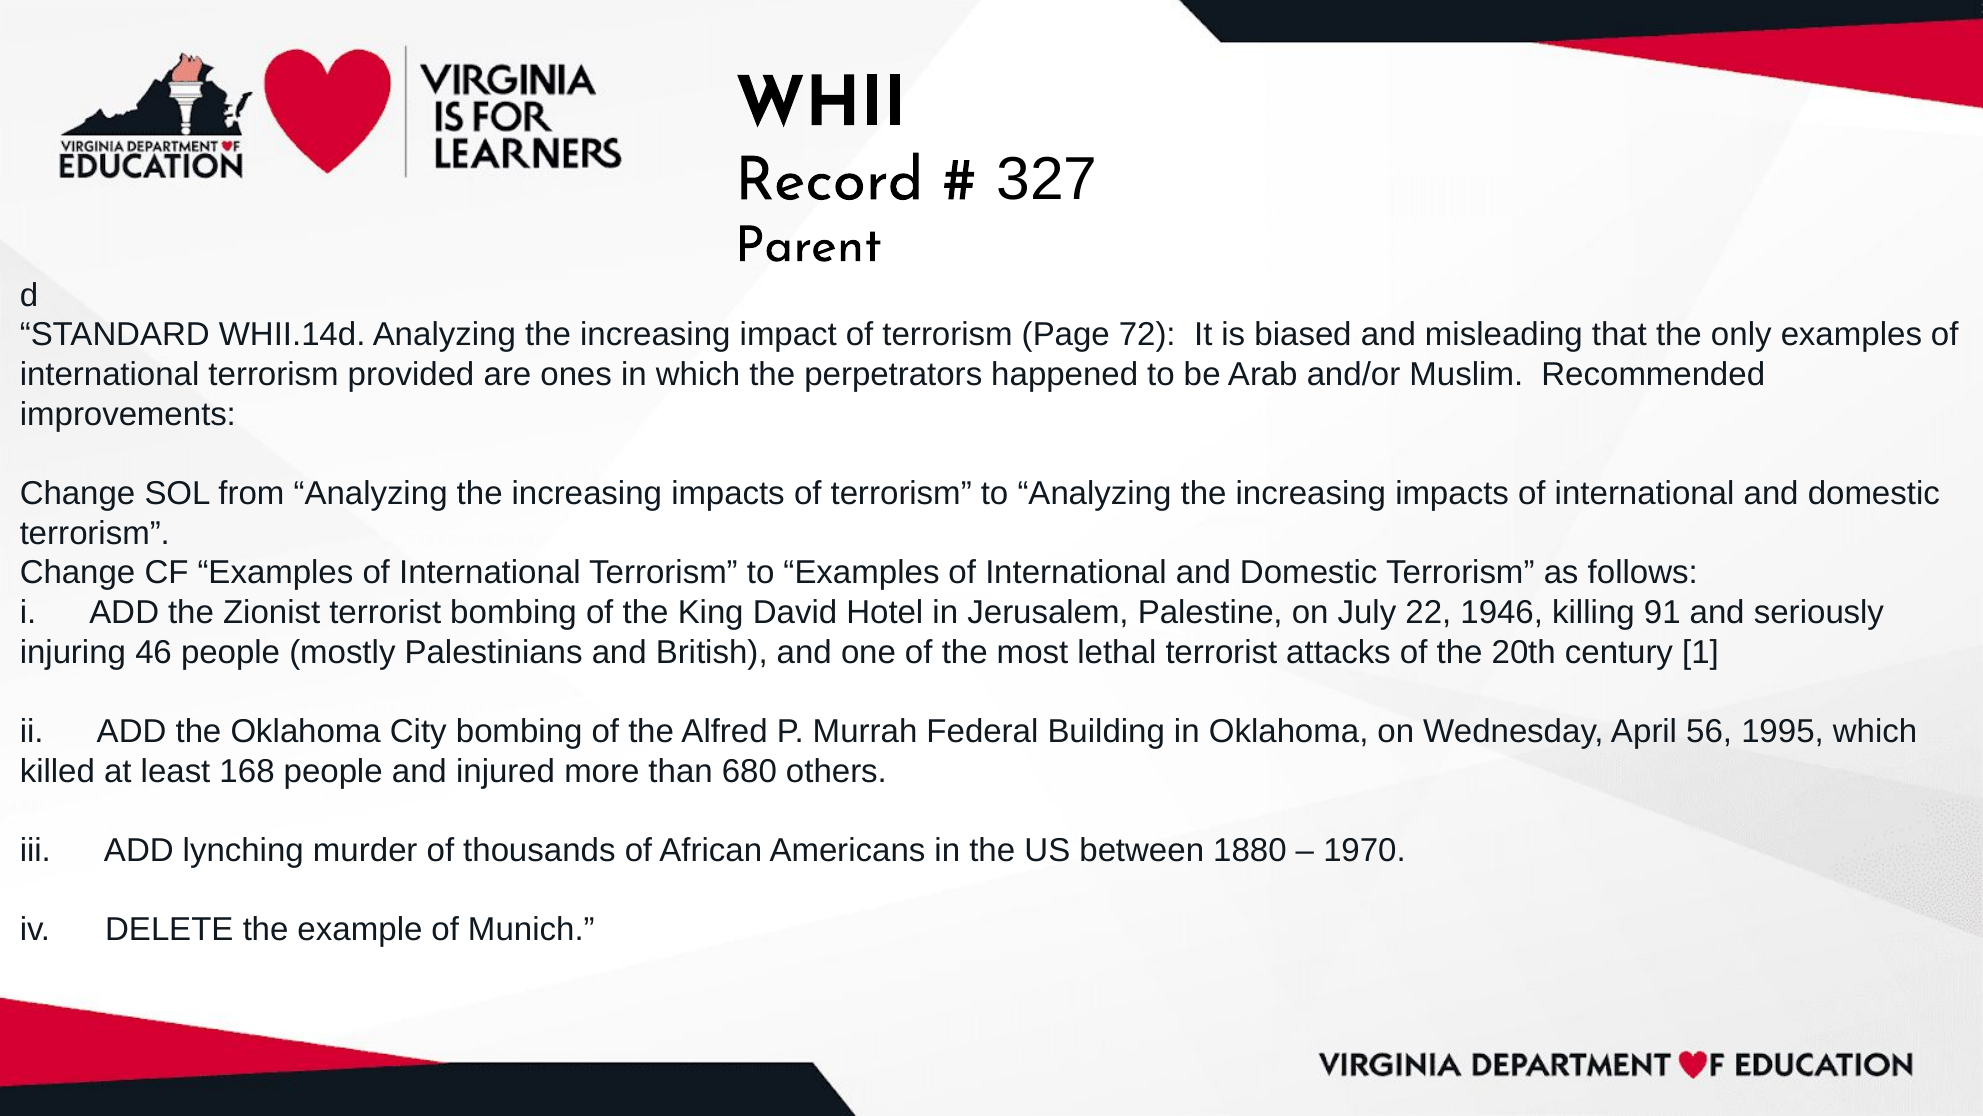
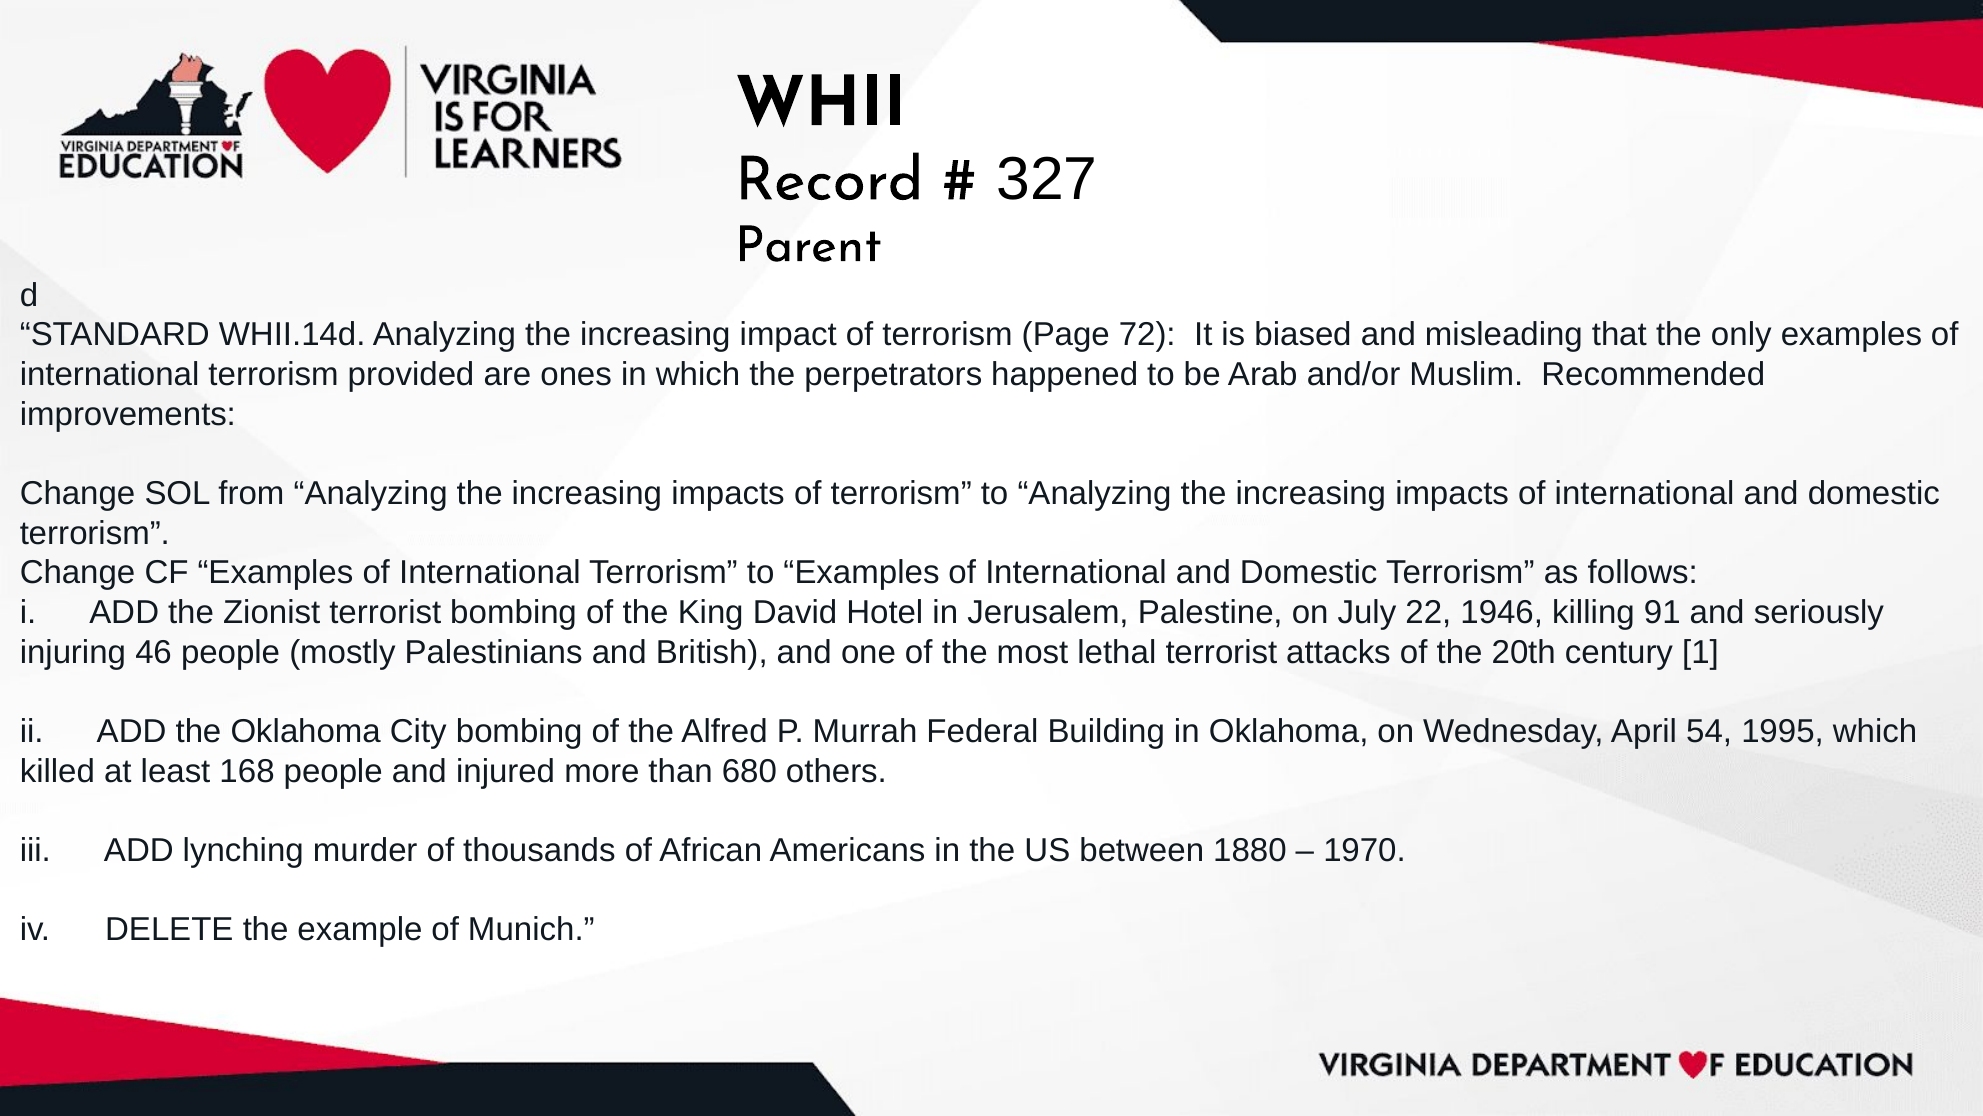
56: 56 -> 54 (1709, 731)
